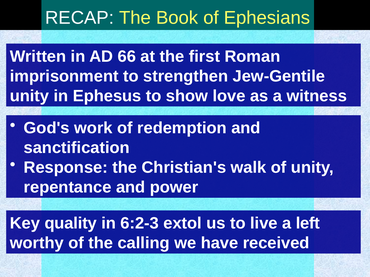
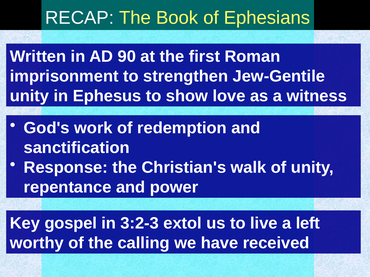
66: 66 -> 90 (127, 57)
quality: quality -> gospel (71, 224)
6:2-3: 6:2-3 -> 3:2-3 (140, 224)
